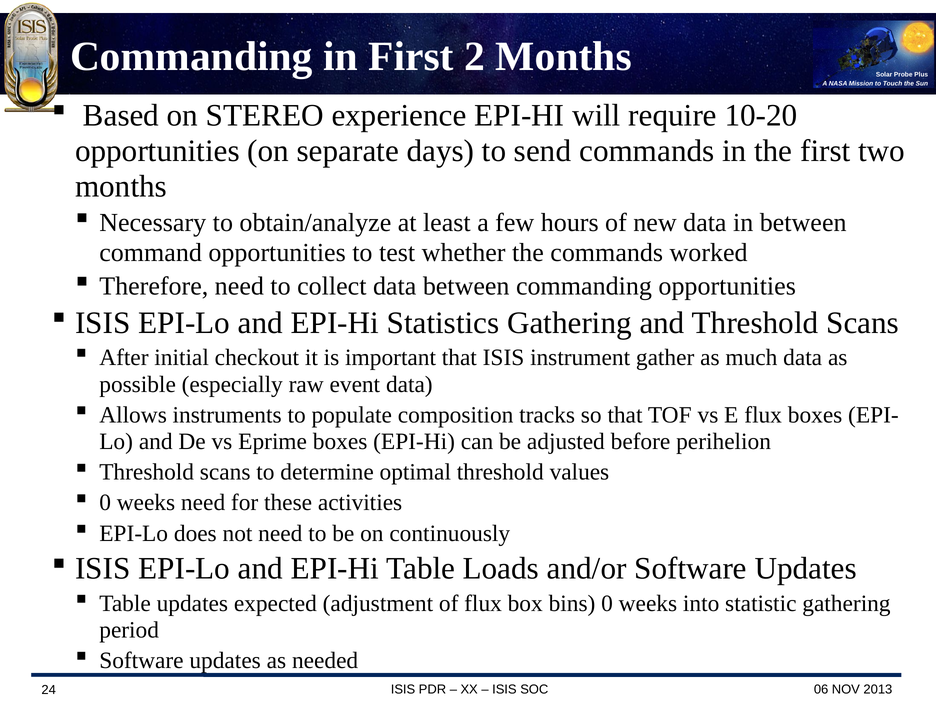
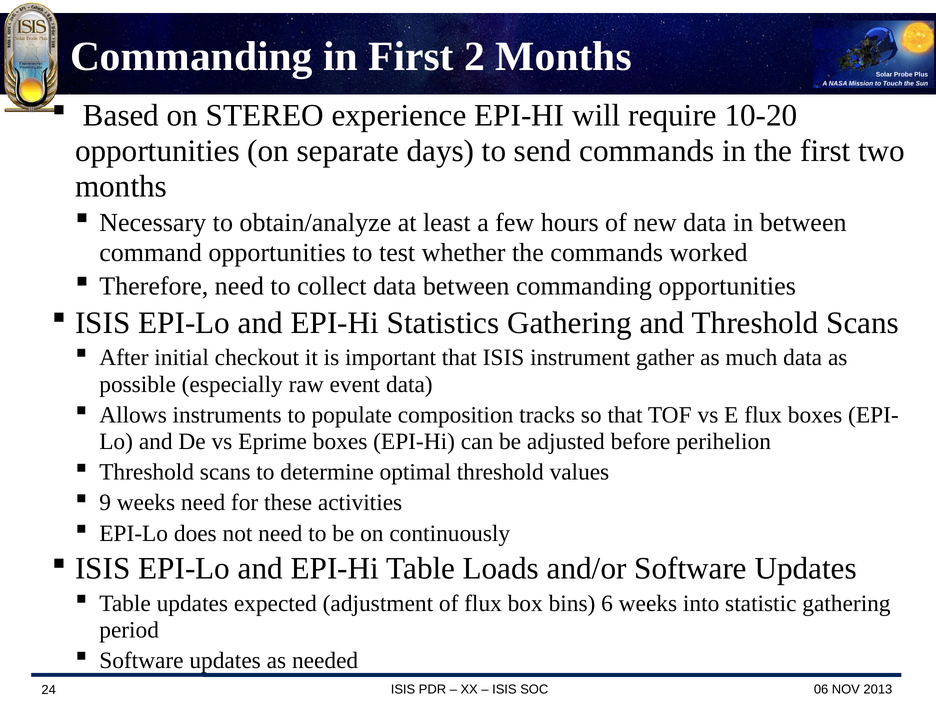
0: 0 -> 9 (105, 503)
bins 0: 0 -> 6 (607, 603)
